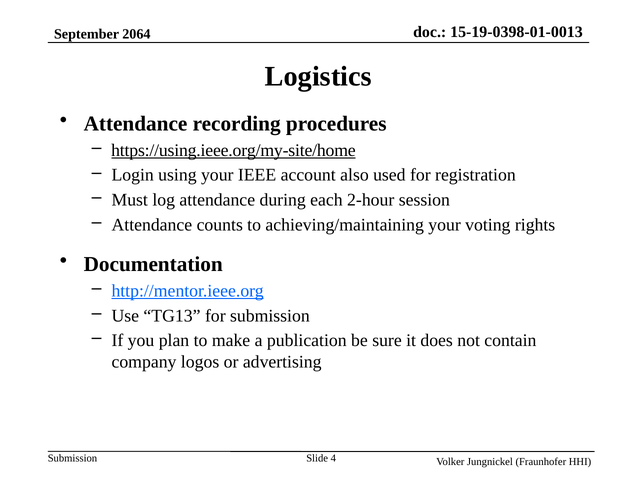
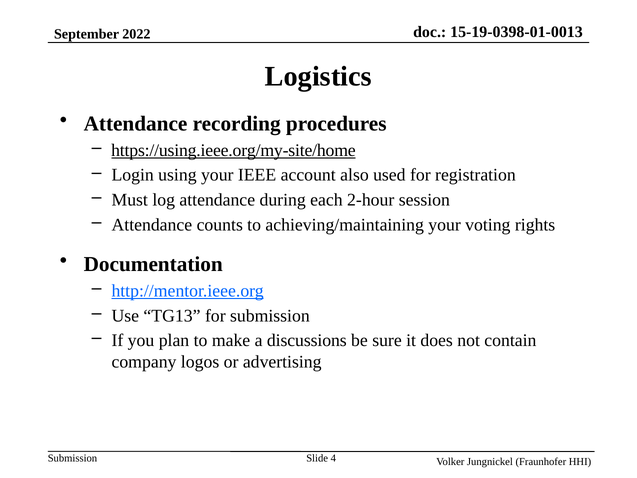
2064: 2064 -> 2022 (136, 34)
publication: publication -> discussions (307, 340)
